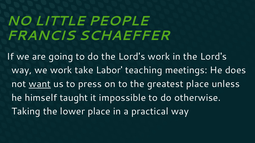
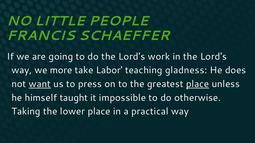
we work: work -> more (61, 70)
meetings: meetings -> gladness (186, 70)
place underline: none -> present (198, 84)
